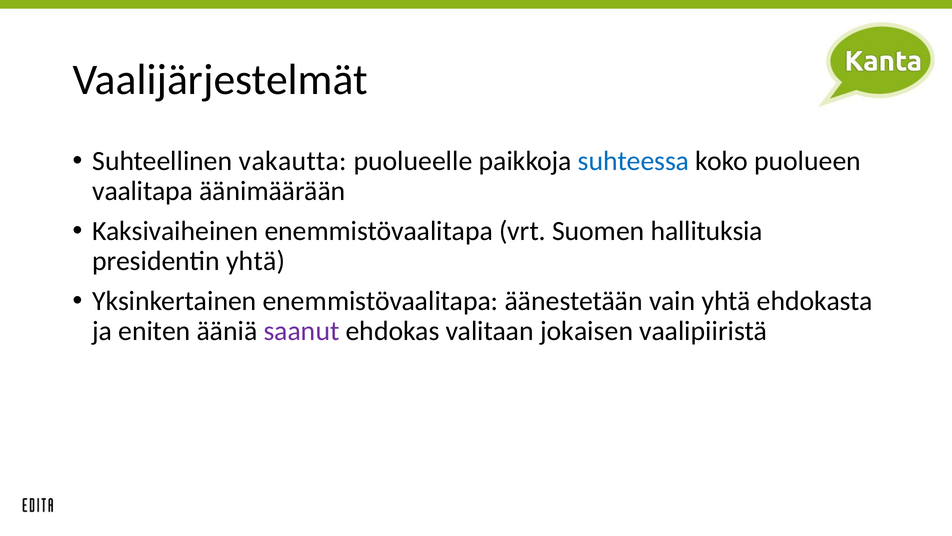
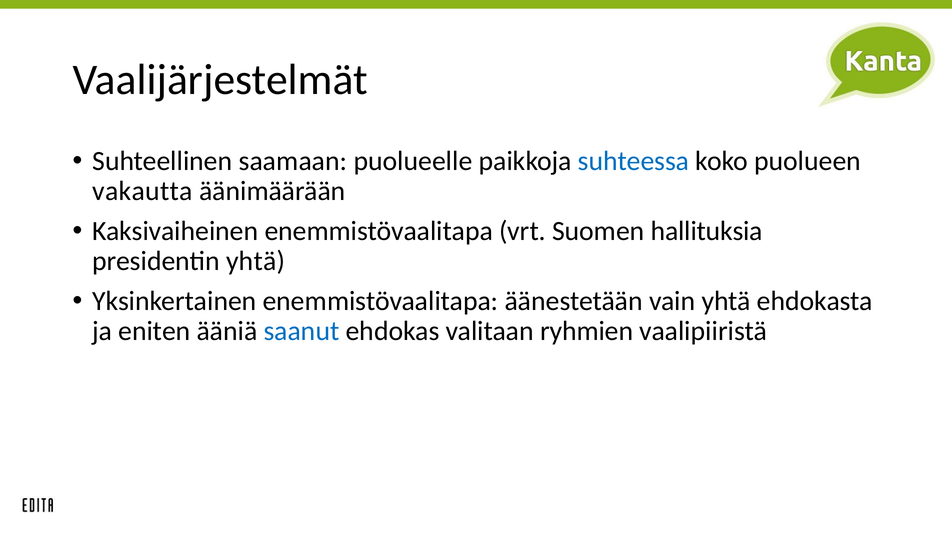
vakautta: vakautta -> saamaan (293, 161)
vaalitapa: vaalitapa -> vakautta (142, 191)
saanut colour: purple -> blue (301, 331)
jokaisen: jokaisen -> ryhmien (587, 331)
